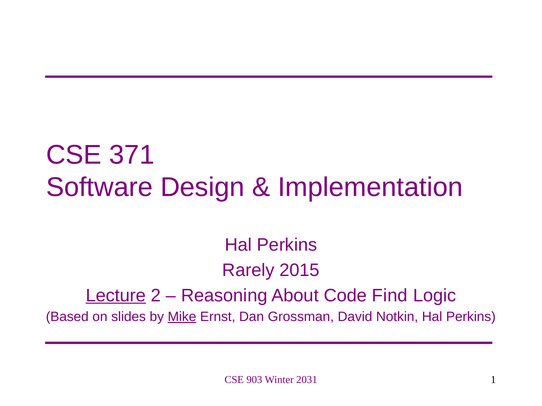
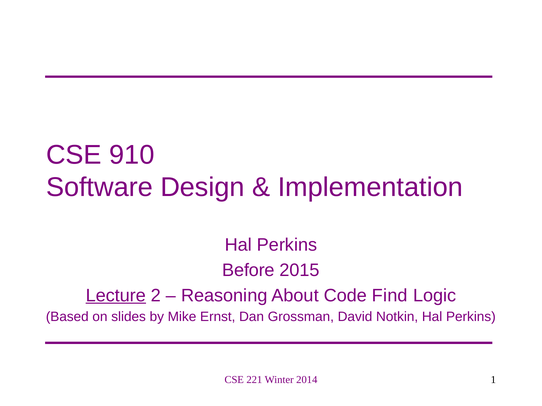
371: 371 -> 910 (132, 155)
Rarely: Rarely -> Before (248, 270)
Mike underline: present -> none (182, 317)
903: 903 -> 221 (254, 380)
2031: 2031 -> 2014 (307, 380)
